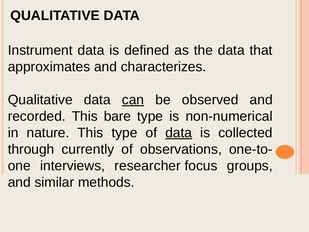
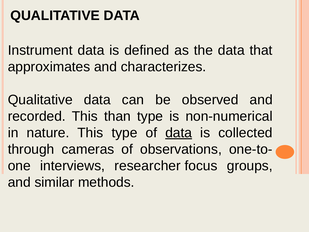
can underline: present -> none (133, 100)
bare: bare -> than (117, 116)
currently: currently -> cameras (88, 149)
